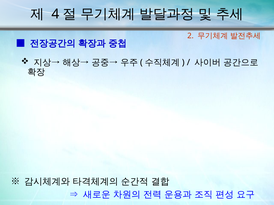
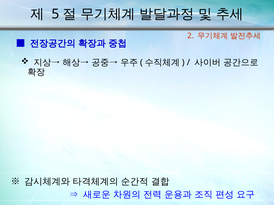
4: 4 -> 5 (55, 14)
